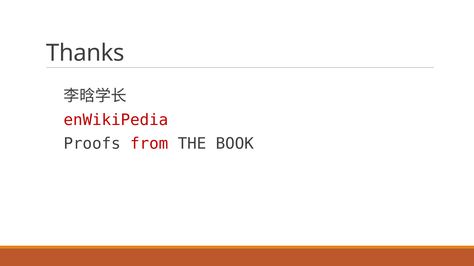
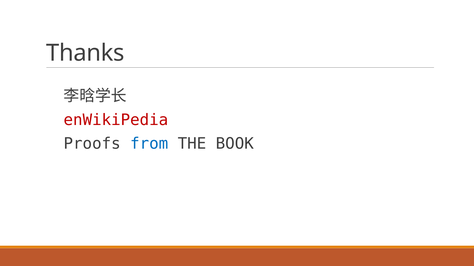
from colour: red -> blue (149, 144)
